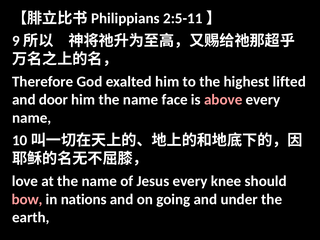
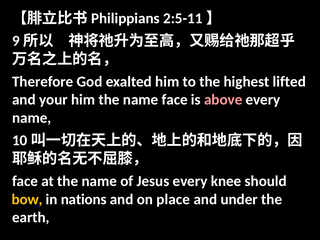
door: door -> your (53, 100)
love: love -> face (25, 181)
bow colour: pink -> yellow (27, 199)
going: going -> place (173, 199)
